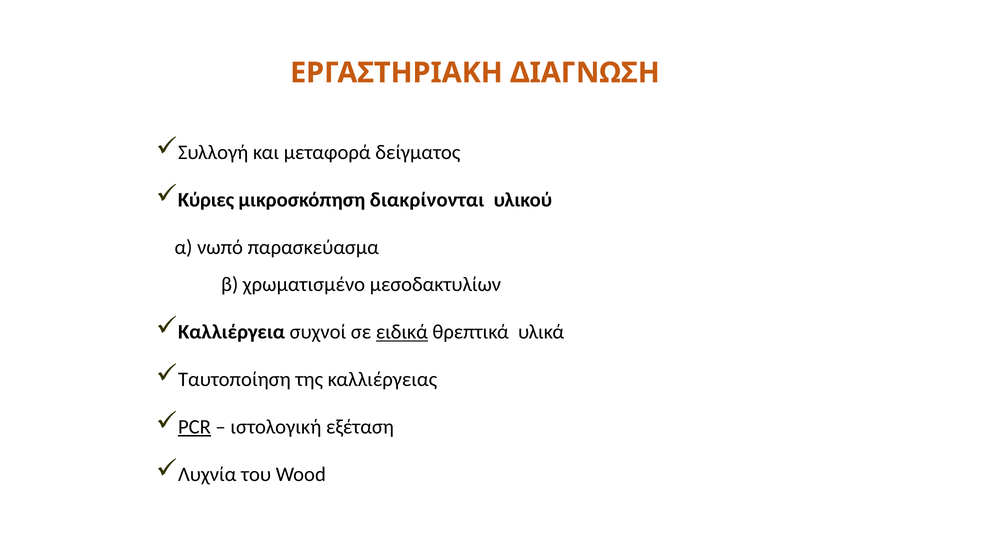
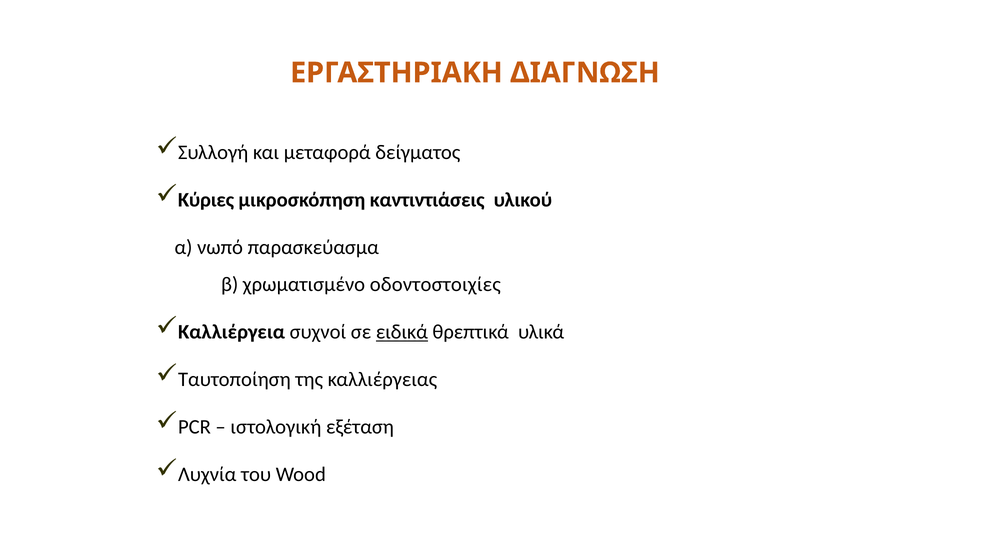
διακρίνονται: διακρίνονται -> καντιντιάσεις (427, 200)
μεσοδακτυλίων: μεσοδακτυλίων -> οδοντοστοιχίες (435, 284)
PCR underline: present -> none (194, 427)
